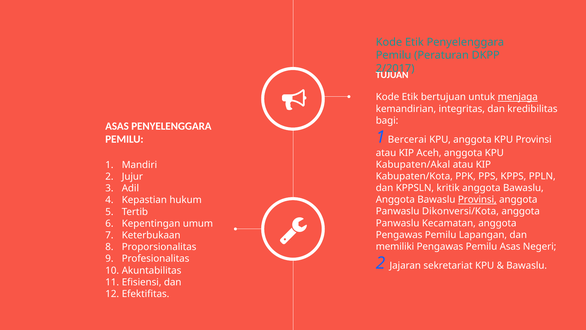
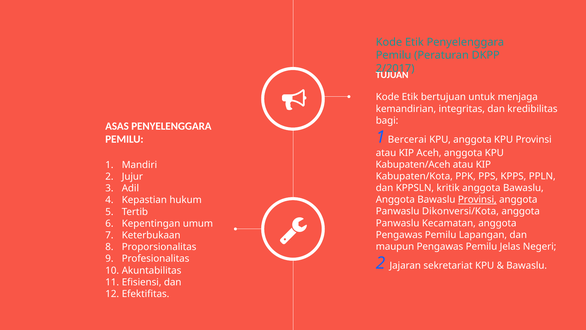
menjaga underline: present -> none (518, 97)
Kabupaten/Akal: Kabupaten/Akal -> Kabupaten/Aceh (413, 164)
memiliki: memiliki -> maupun (395, 246)
Pemilu Asas: Asas -> Jelas (510, 246)
